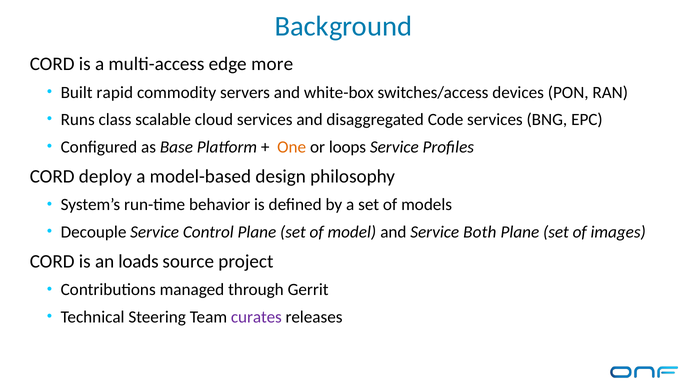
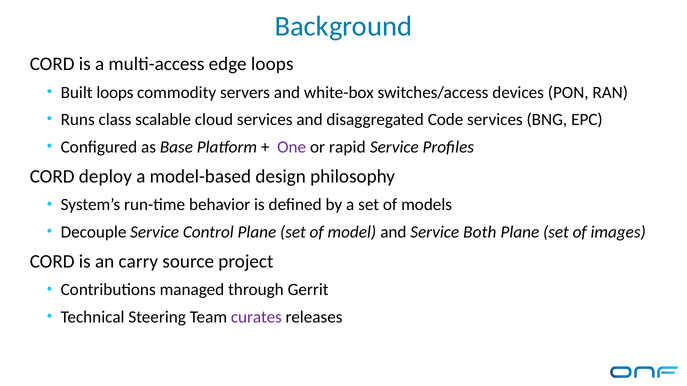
edge more: more -> loops (272, 64)
Built rapid: rapid -> loops (115, 92)
One colour: orange -> purple (292, 147)
loops: loops -> rapid (347, 147)
loads: loads -> carry (138, 262)
